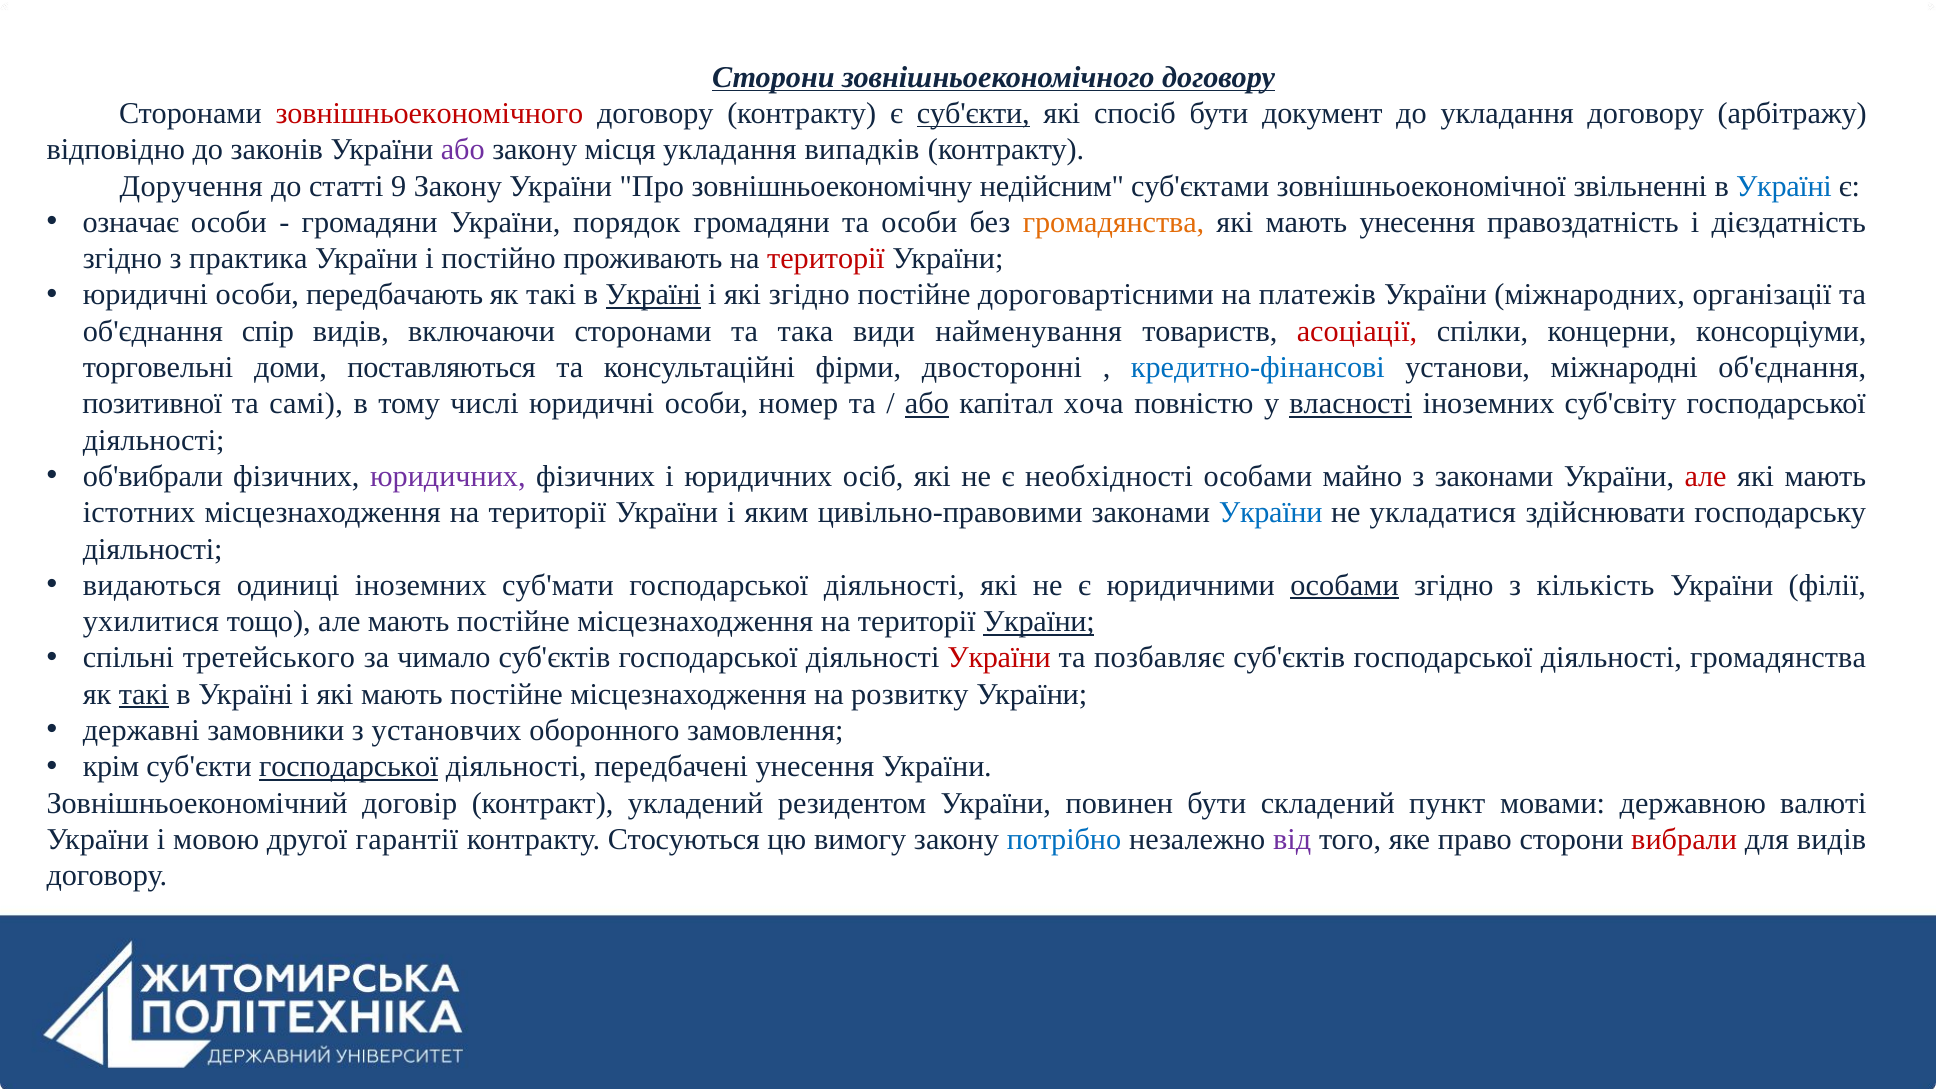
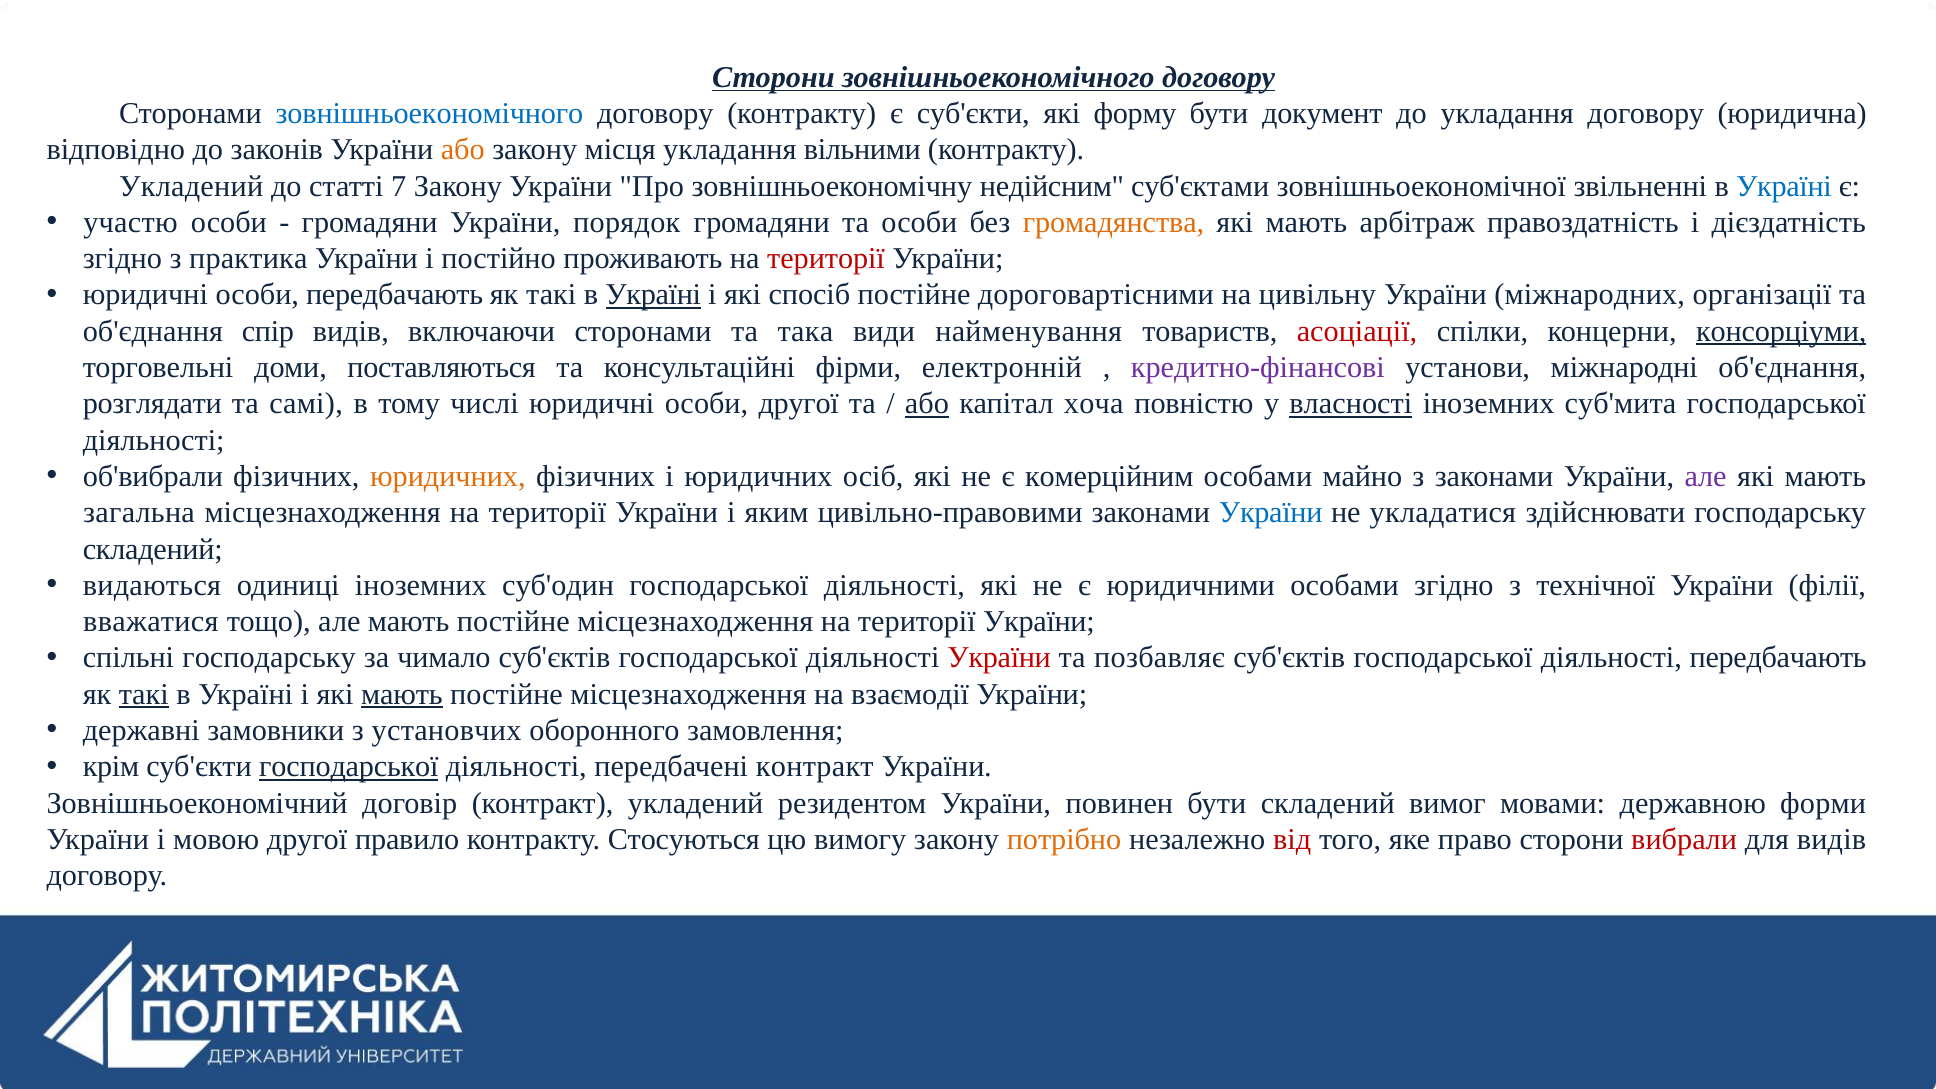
зовнішньоекономічного colour: red -> blue (429, 113)
суб'єкти underline: present -> none (973, 113)
спосіб: спосіб -> фopмy (1135, 113)
арбітражу: арбітражу -> юридична (1792, 113)
або colour: purple -> orange (463, 150)
випадків: випадків -> вільними (862, 150)
Доручення: Доручення -> Укладений (191, 186)
9: 9 -> 7 (399, 186)
означає: означає -> участю (131, 222)
мають унесення: унесення -> арбітраж (1417, 222)
які згідно: згідно -> спосіб (809, 295)
платежів: платежів -> цивільну (1317, 295)
консорціуми underline: none -> present (1781, 331)
двосторонні: двосторонні -> електронній (1002, 368)
кредитно-фінансові colour: blue -> purple (1258, 368)
позитивної: позитивної -> розглядати (152, 404)
особи номер: номер -> другої (799, 404)
суб'світу: суб'світу -> суб'мита (1620, 404)
юридичних colour: purple -> orange (448, 476)
необхідності: необхідності -> комерційним (1109, 476)
але colour: red -> purple (1706, 476)
істотних: істотних -> загальна (139, 513)
діяльності: діяльності -> складений (153, 549)
суб'мати: суб'мати -> суб'один (558, 585)
особами underline: present -> none (1345, 585)
кількість: кількість -> технічної (1596, 585)
ухилитися: ухилитися -> вважатися (151, 622)
України underline: present -> none (1039, 622)
спільні третейського: третейського -> господарську (269, 658)
діяльності громадянства: громадянства -> передбачають (1778, 658)
мають underline: none -> present (402, 694)
розвитку: розвитку -> взаємодії (910, 694)
передбачені унесення: унесення -> контракт (815, 767)
пункт: пункт -> вимог (1447, 803)
валюті: валюті -> форми (1823, 803)
гарантії: гарантії -> правило (407, 839)
потрібно colour: blue -> orange (1064, 839)
від colour: purple -> red (1292, 839)
